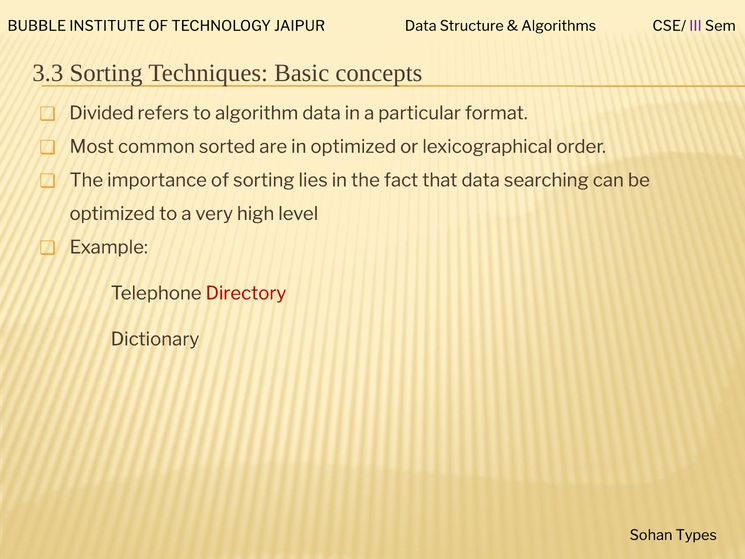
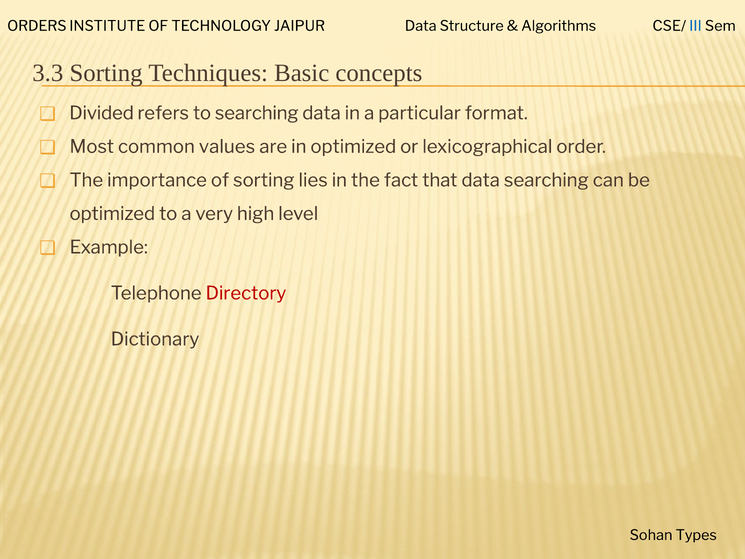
BUBBLE: BUBBLE -> ORDERS (37, 26)
III colour: purple -> blue (695, 26)
to algorithm: algorithm -> searching (257, 113)
sorted: sorted -> values (227, 147)
